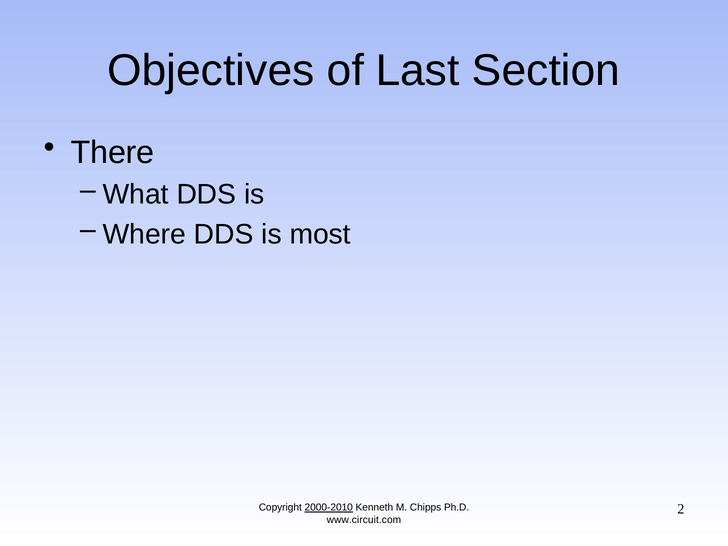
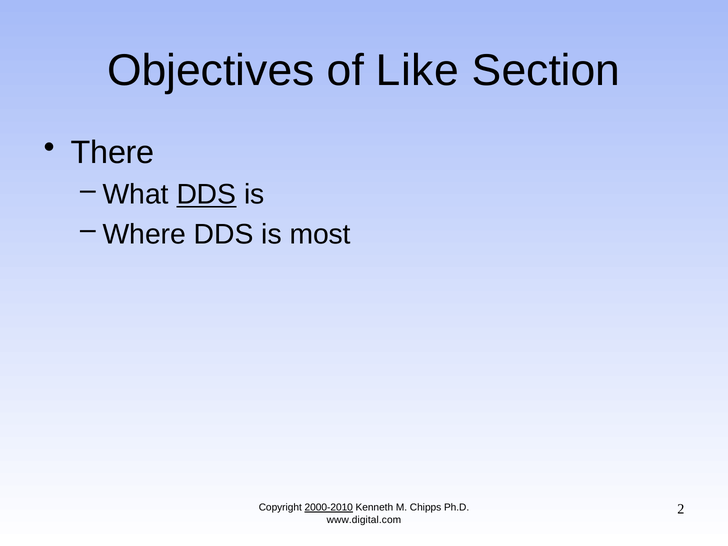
Last: Last -> Like (417, 70)
DDS underline: none -> present (206, 195)
www.circuit.com: www.circuit.com -> www.digital.com (364, 520)
